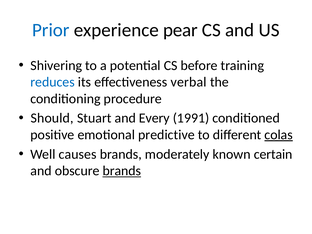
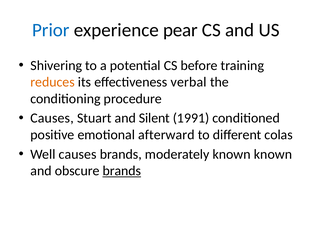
reduces colour: blue -> orange (53, 82)
Should: Should -> Causes (52, 118)
Every: Every -> Silent (154, 118)
predictive: predictive -> afterward (166, 135)
colas underline: present -> none (279, 135)
known certain: certain -> known (273, 154)
